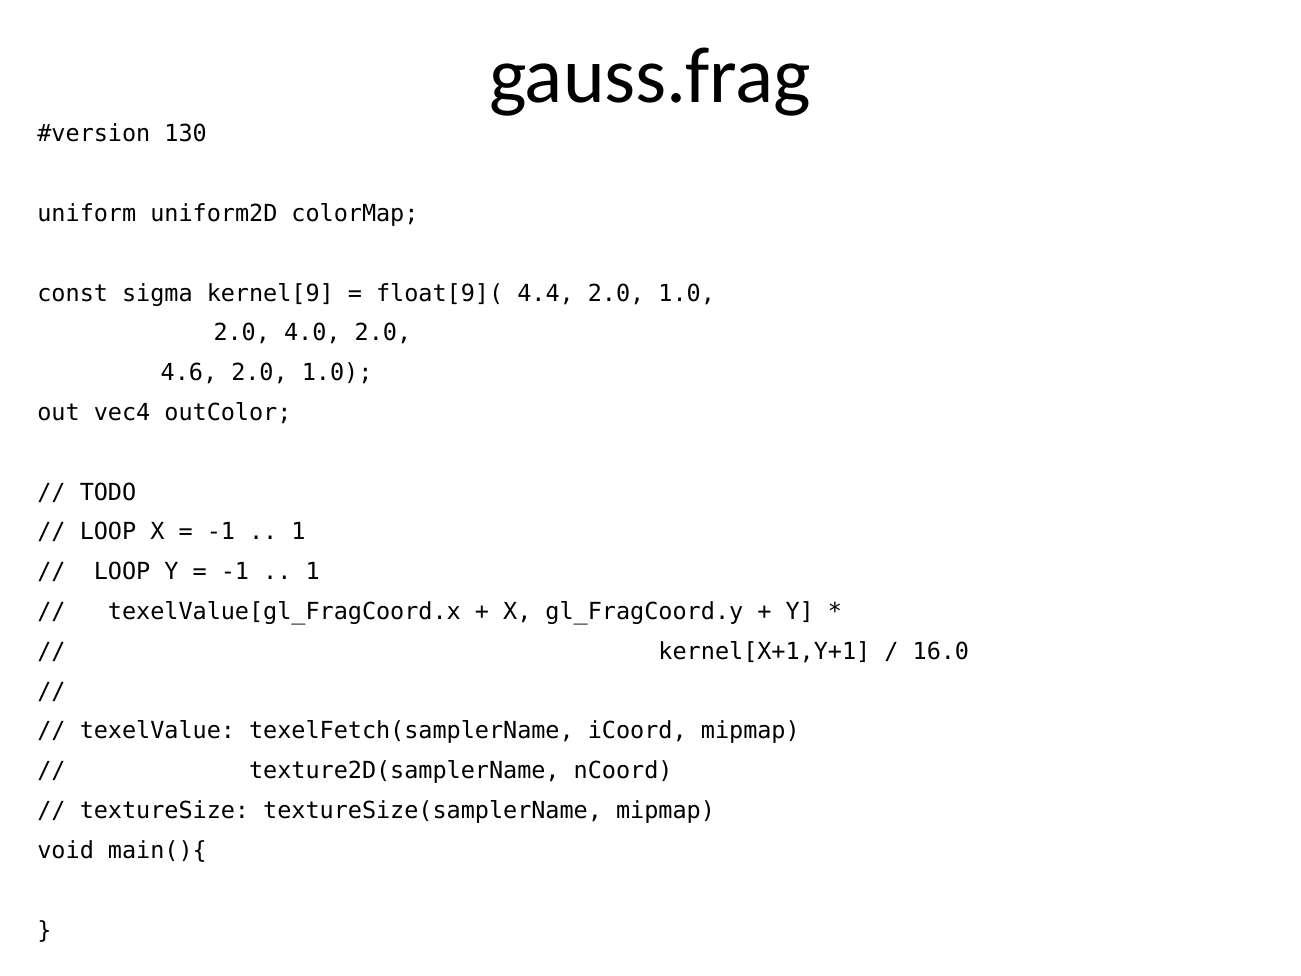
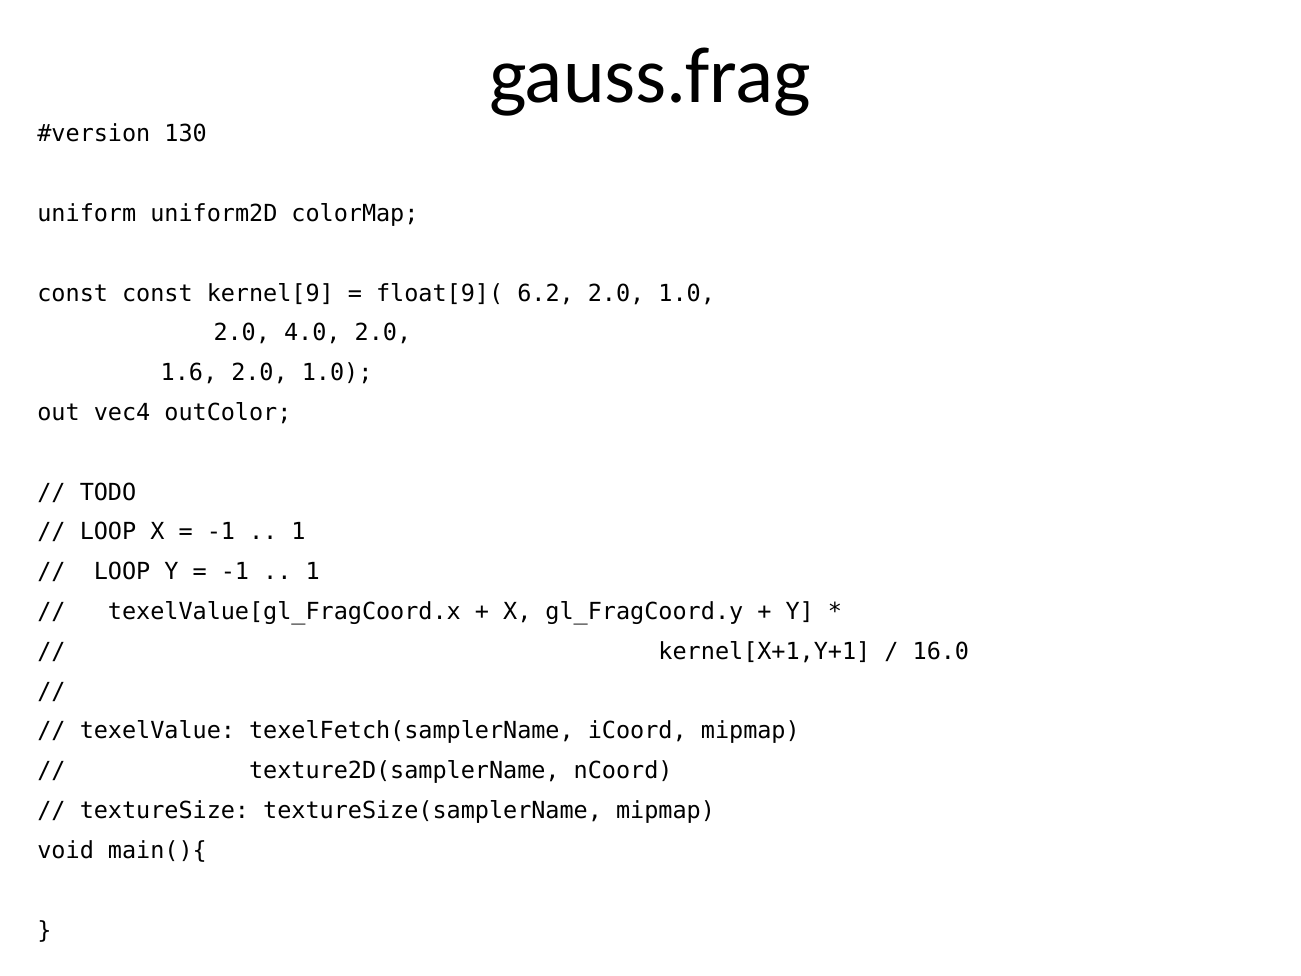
const sigma: sigma -> const (157, 293)
4.4: 4.4 -> 6.2 (546, 293)
4.6: 4.6 -> 1.6 (189, 373)
